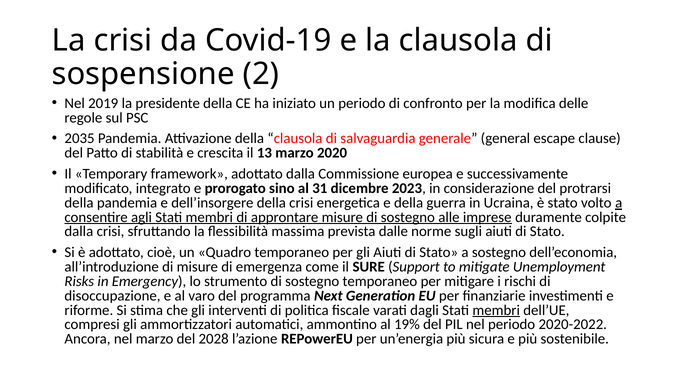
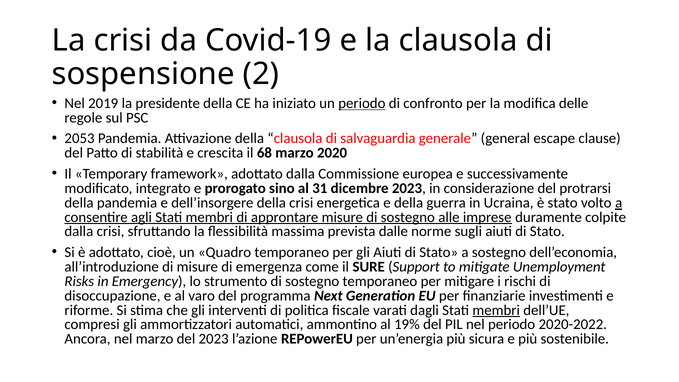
periodo underline: none -> present (362, 103)
2035: 2035 -> 2053 (80, 139)
13: 13 -> 68 (264, 153)
del 2028: 2028 -> 2023 (214, 339)
